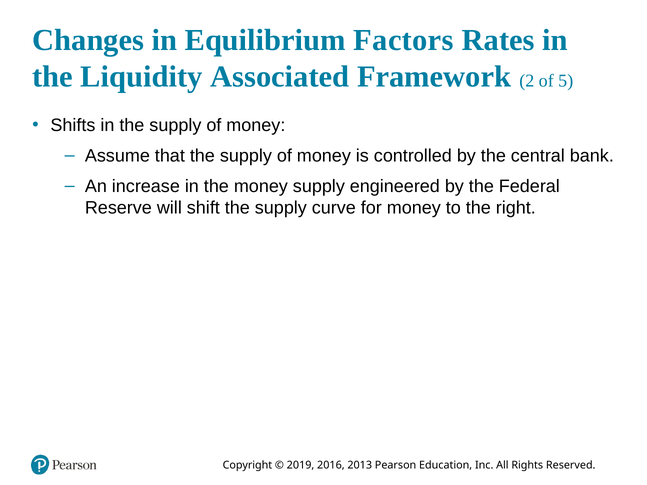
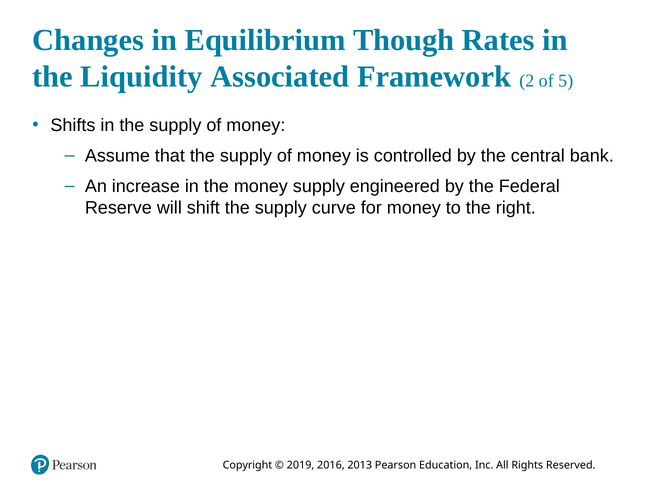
Factors: Factors -> Though (404, 40)
